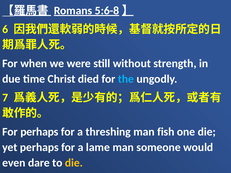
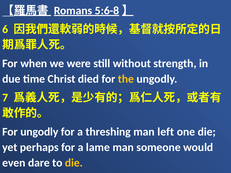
the colour: light blue -> yellow (126, 79)
For perhaps: perhaps -> ungodly (39, 132)
fish: fish -> left (166, 132)
